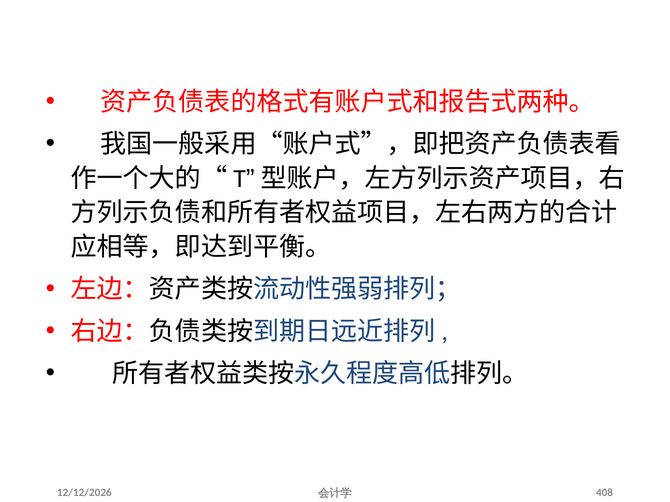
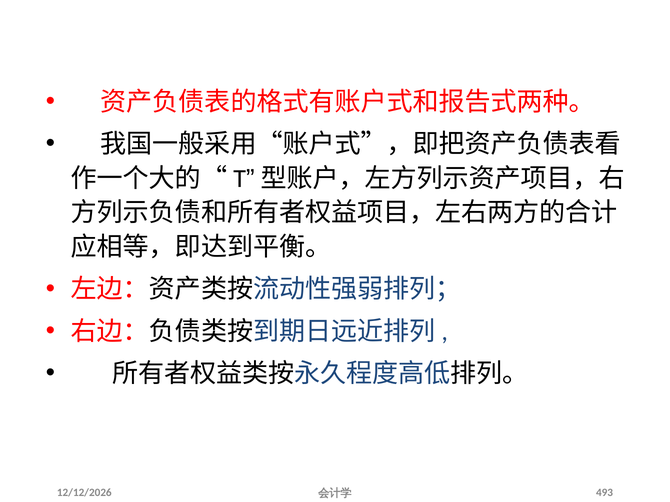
408: 408 -> 493 (605, 493)
